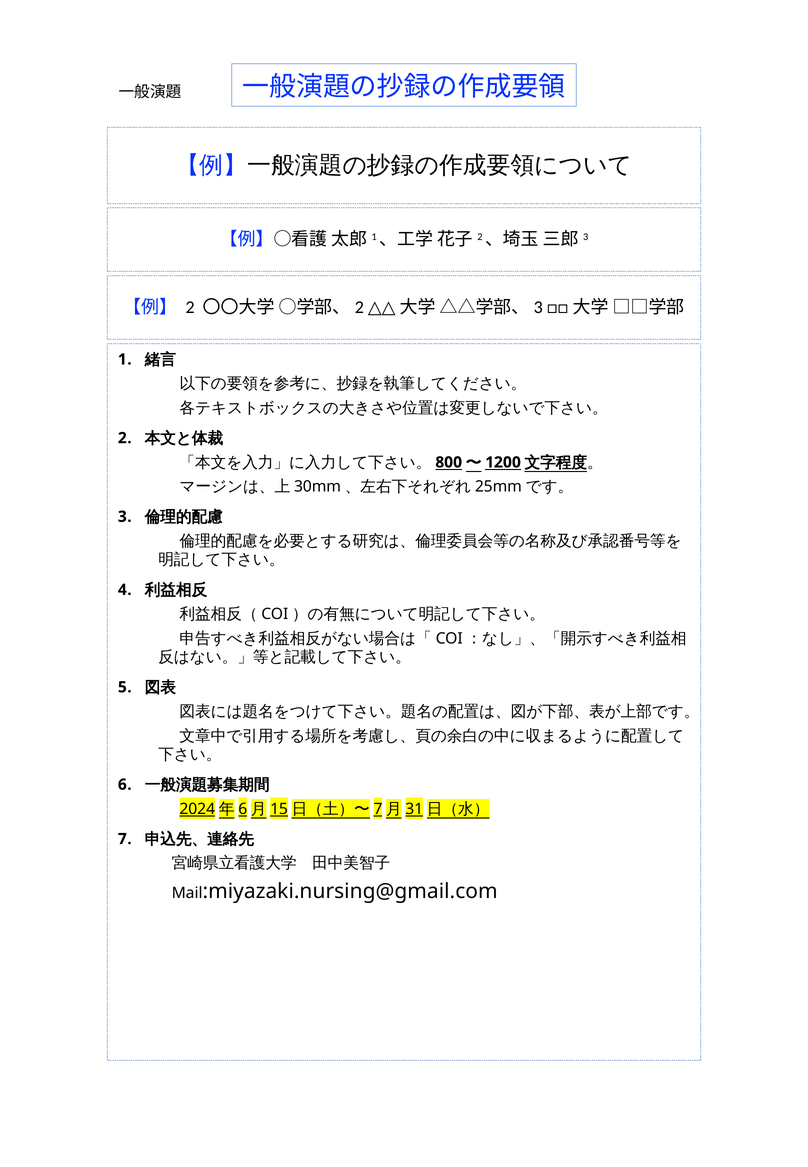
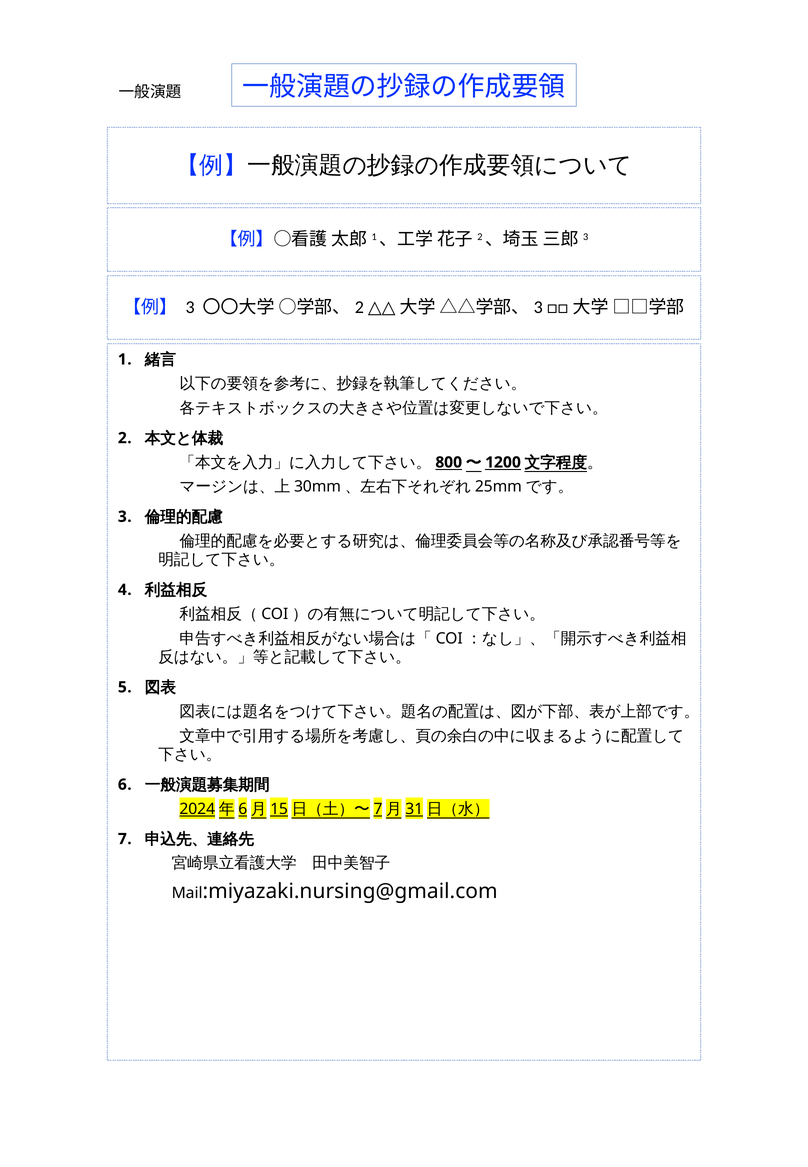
2: 2 -> 3 (190, 307)
